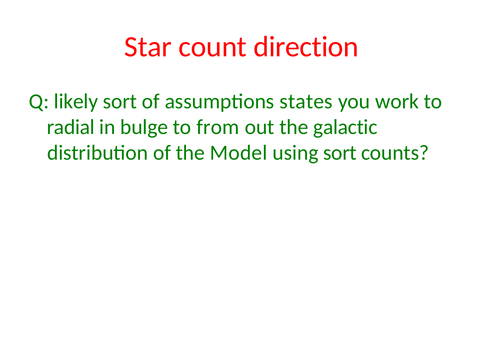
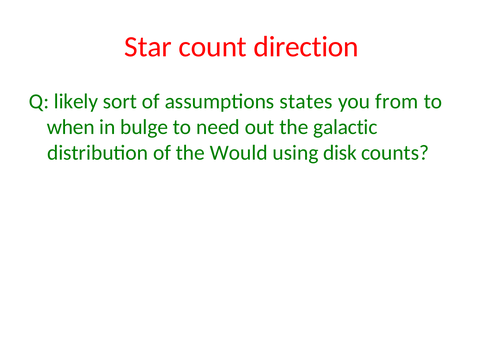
work: work -> from (397, 101)
radial: radial -> when (71, 127)
from: from -> need (218, 127)
Model: Model -> Would (239, 153)
using sort: sort -> disk (340, 153)
